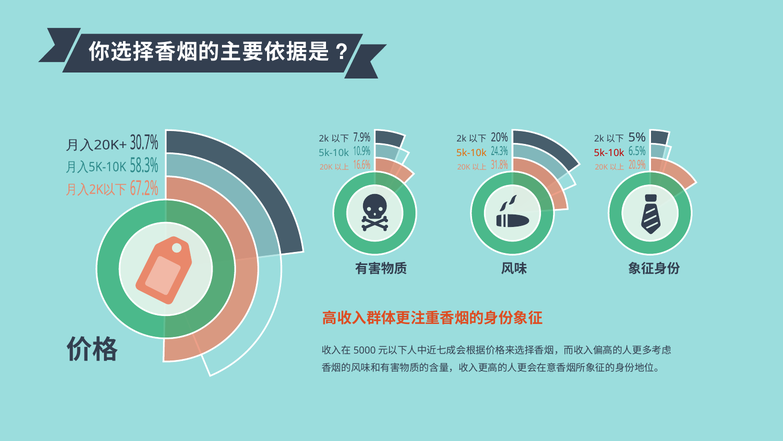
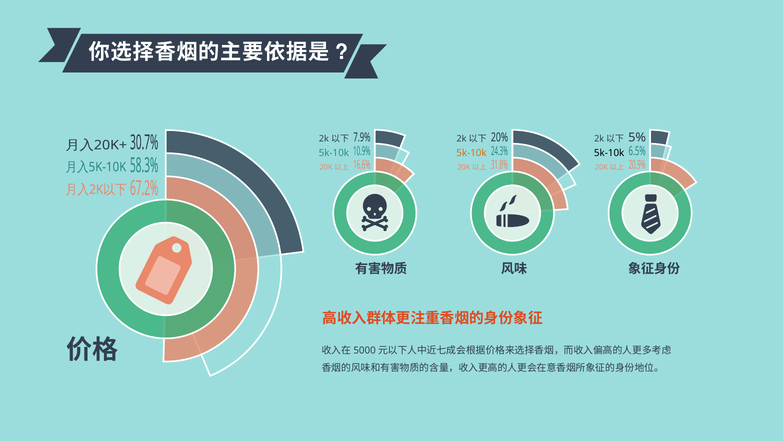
5k-10k colour: red -> black (609, 153)
